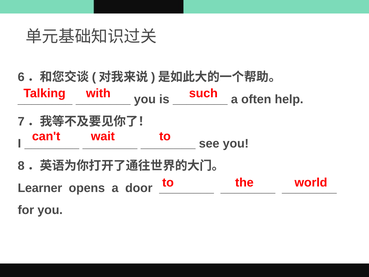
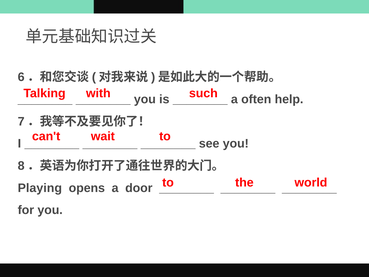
Learner: Learner -> Playing (40, 188)
